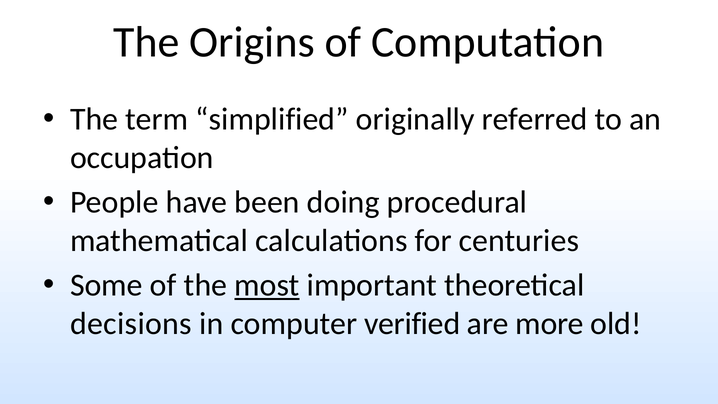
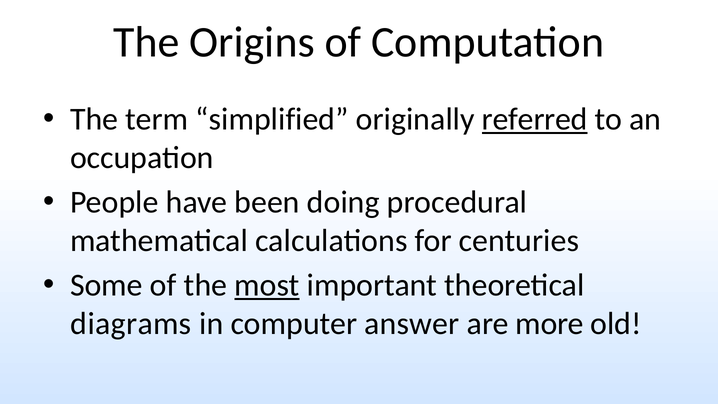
referred underline: none -> present (535, 119)
decisions: decisions -> diagrams (131, 324)
verified: verified -> answer (412, 324)
